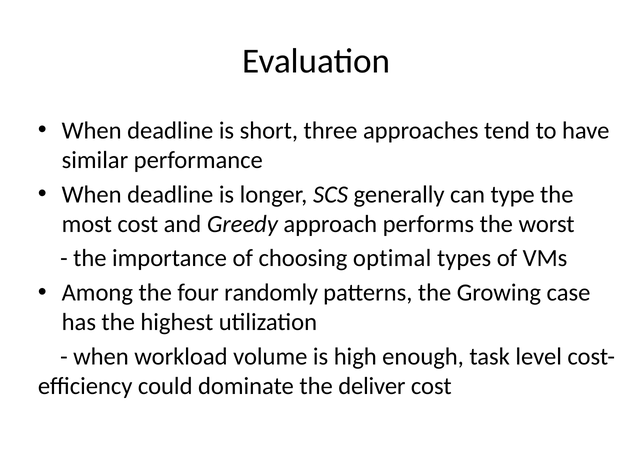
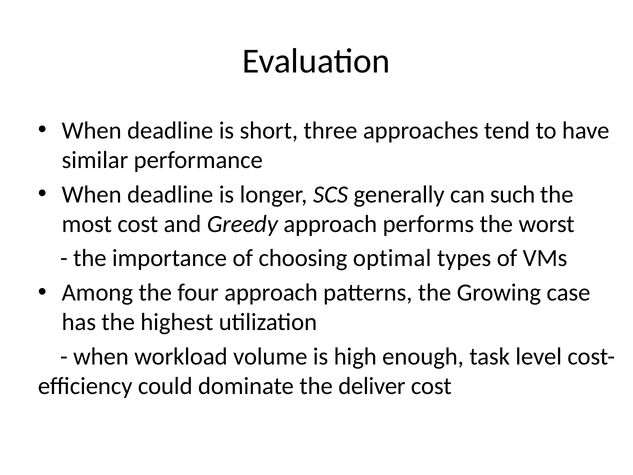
type: type -> such (513, 194)
four randomly: randomly -> approach (271, 293)
